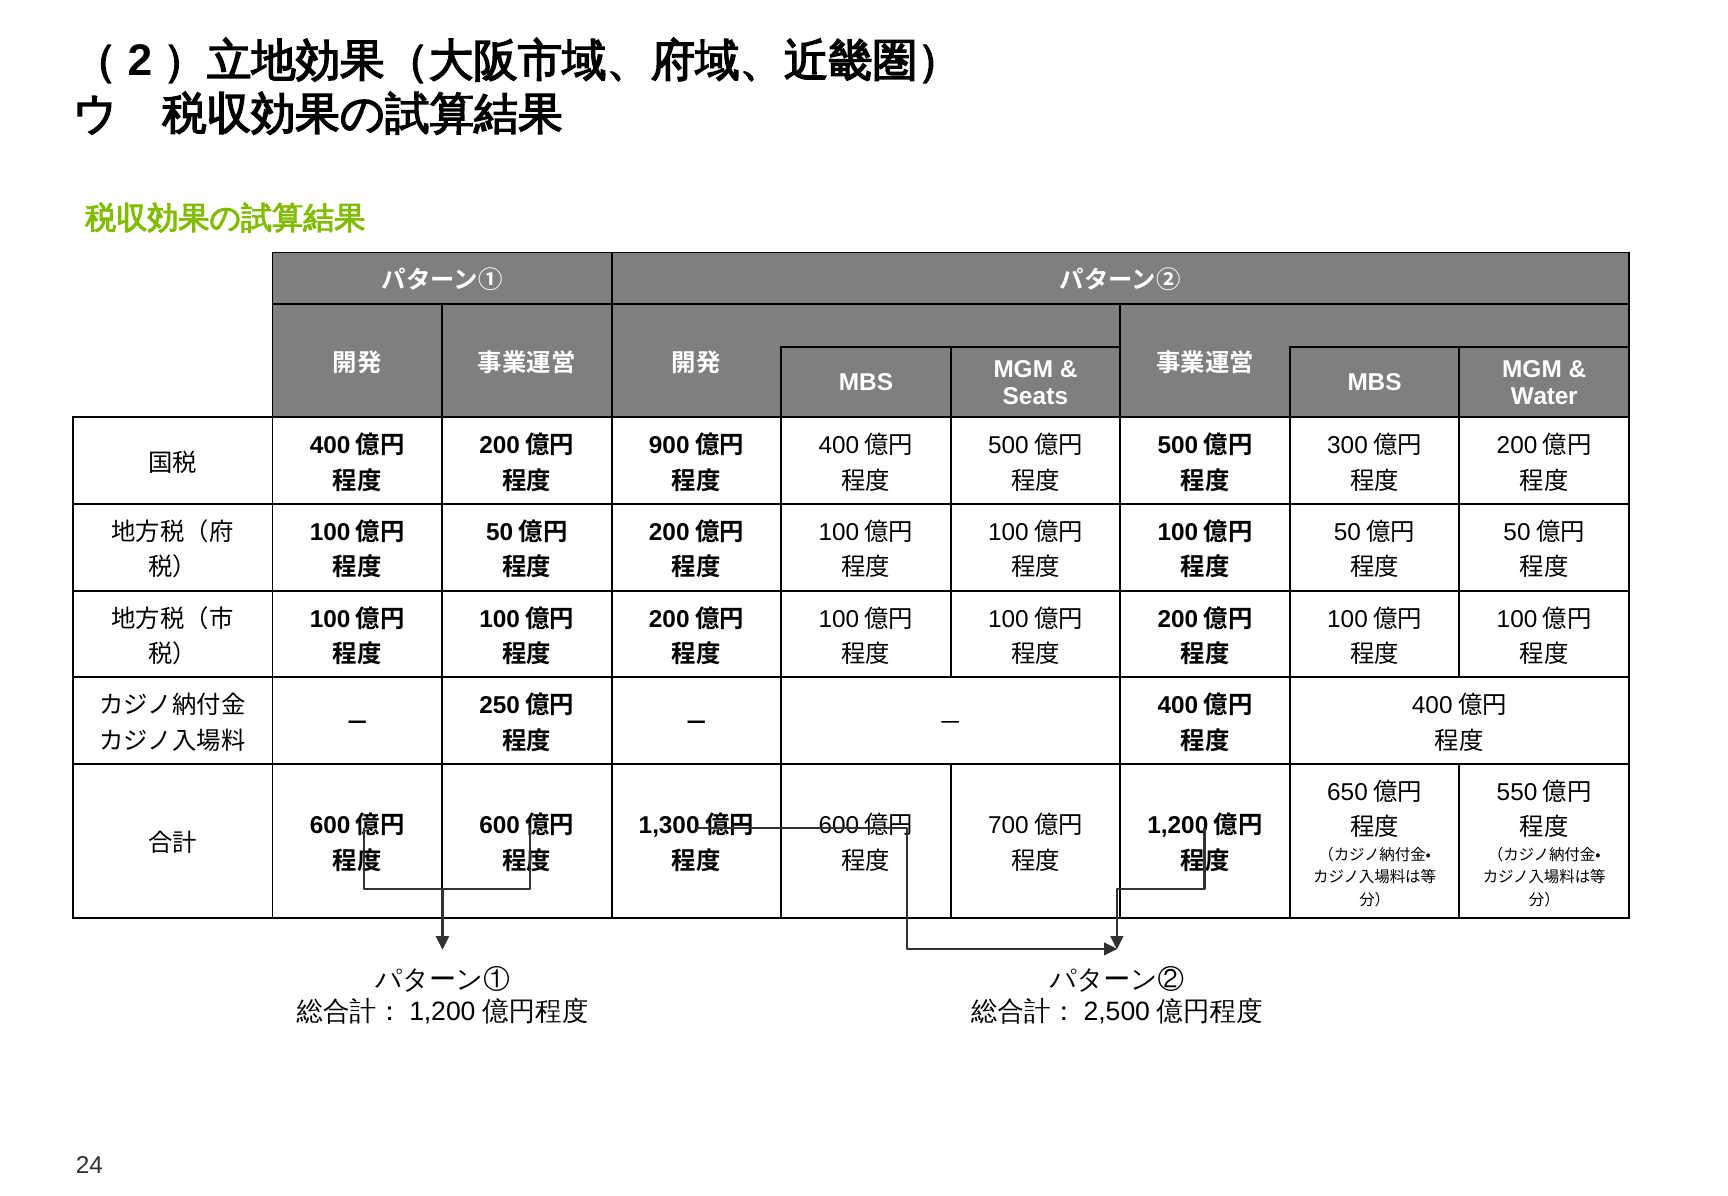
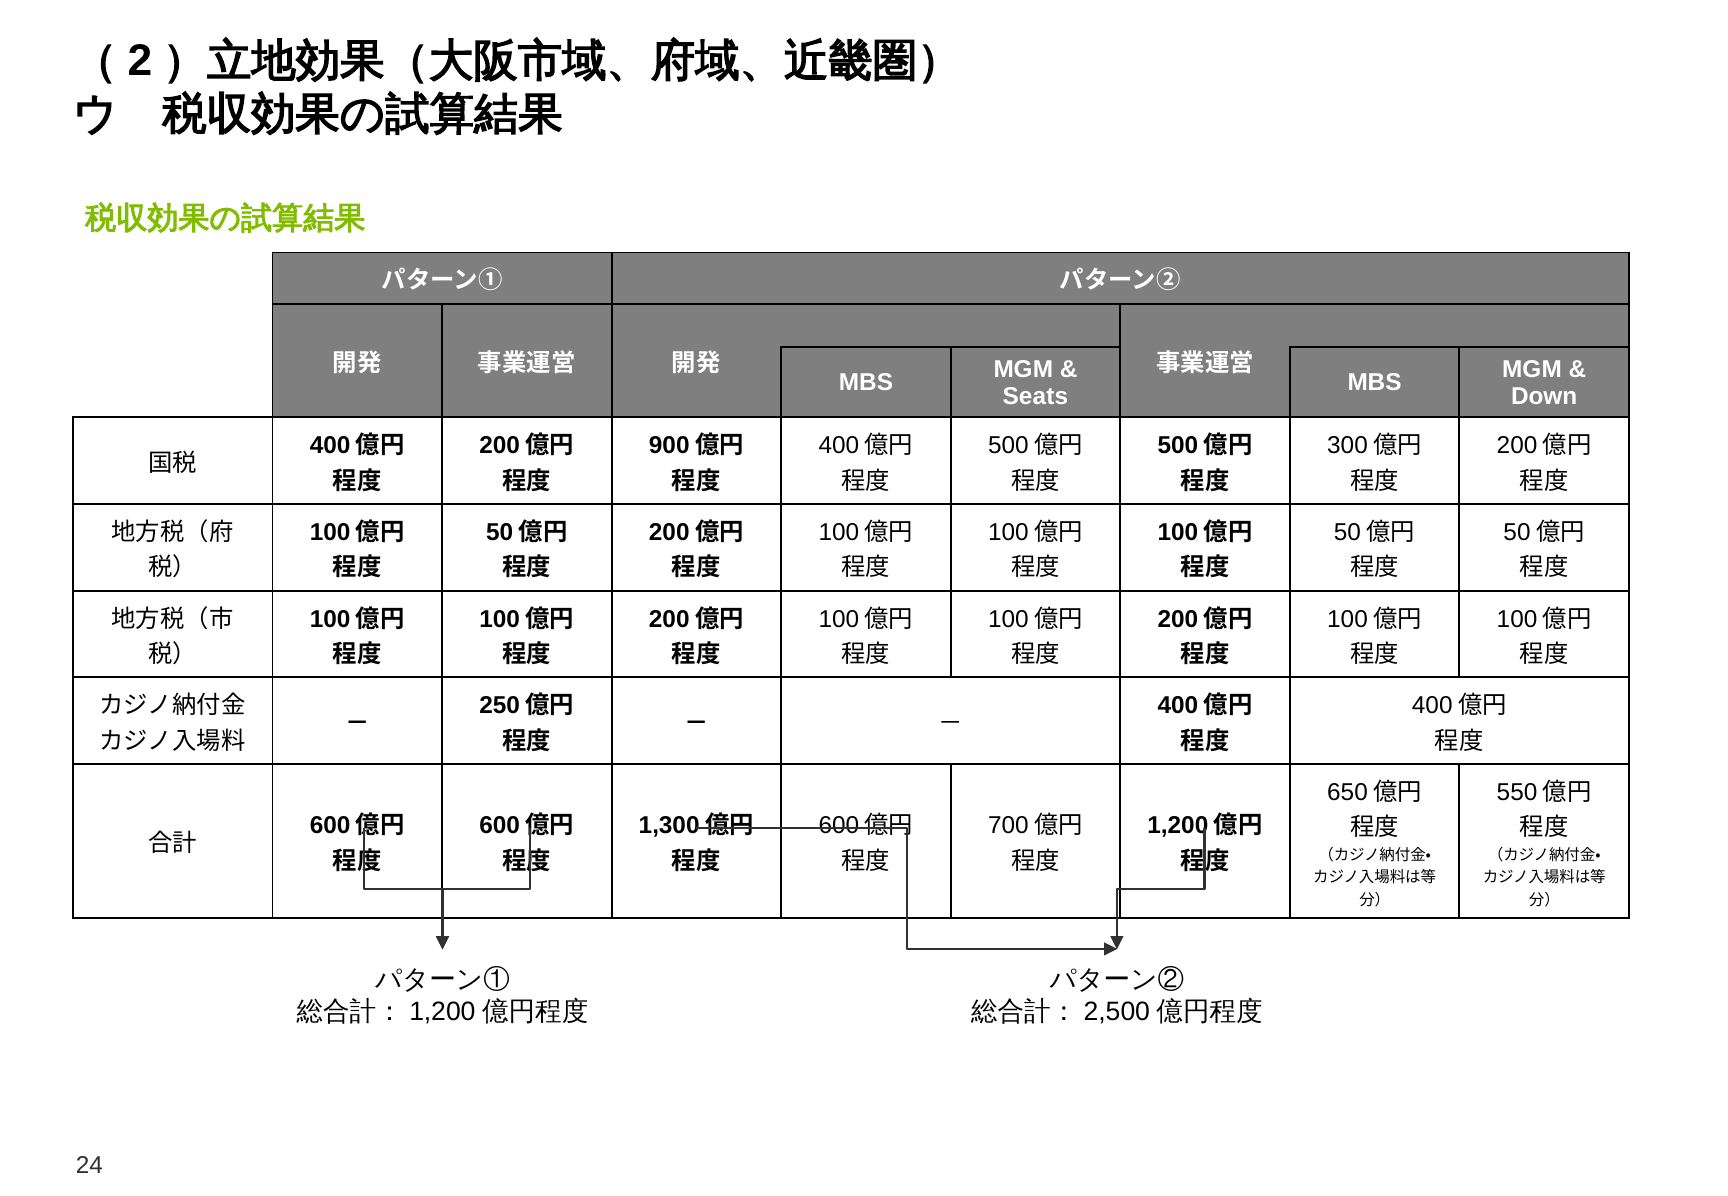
Water: Water -> Down (1544, 396)
